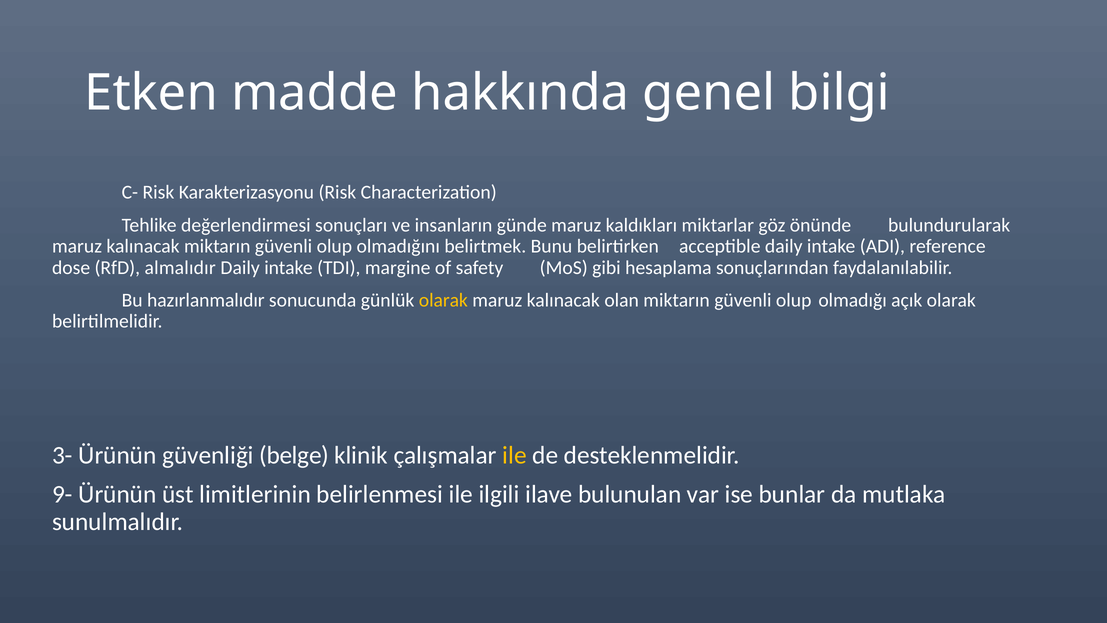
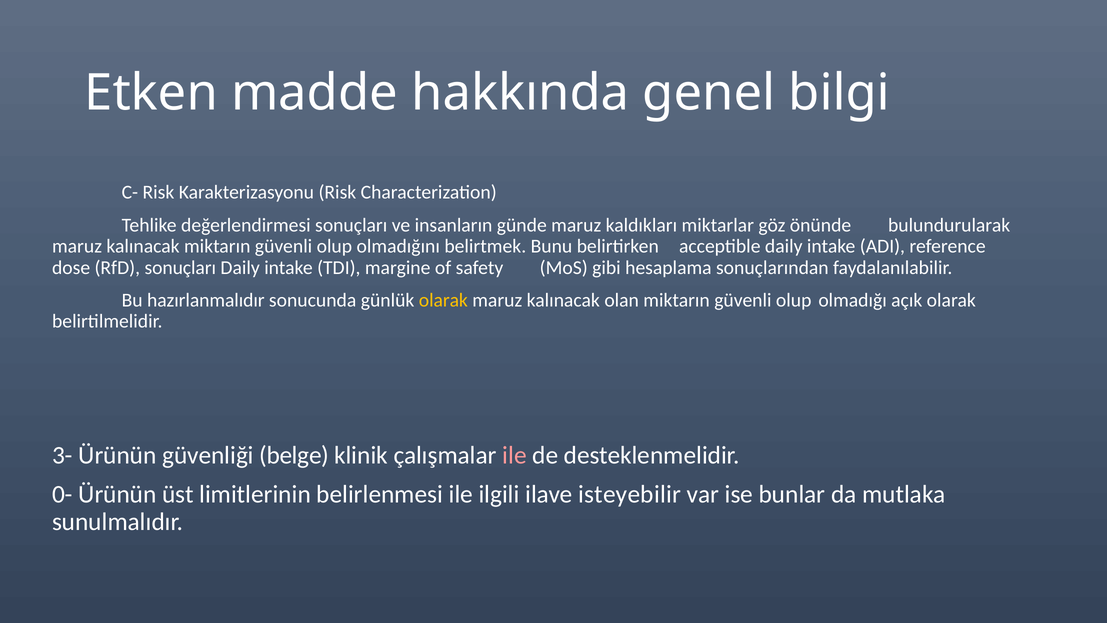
RfD almalıdır: almalıdır -> sonuçları (180, 267)
ile colour: yellow -> pink (515, 455)
9-: 9- -> 0- (62, 494)
bulunulan: bulunulan -> isteyebilir (630, 494)
